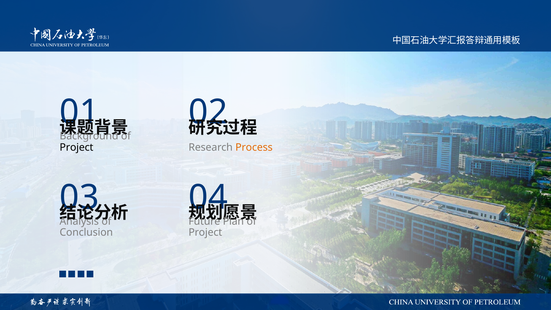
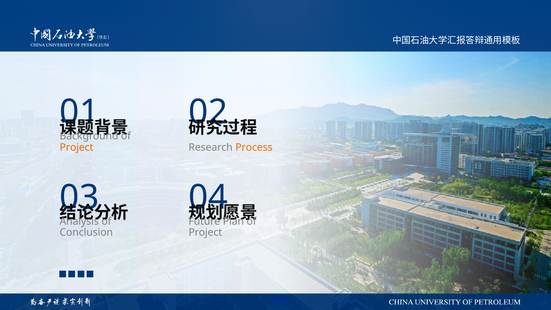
Project colour: black -> orange (77, 147)
